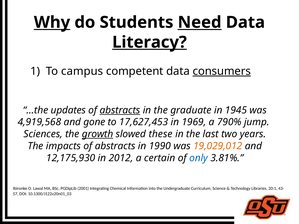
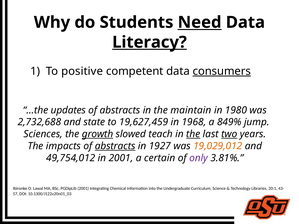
Why underline: present -> none (52, 22)
campus: campus -> positive (82, 71)
abstracts underline: present -> none (120, 110)
graduate: graduate -> maintain (191, 110)
1945: 1945 -> 1980 (236, 110)
4,919,568: 4,919,568 -> 2,732,688 (39, 122)
gone: gone -> state (94, 122)
17,627,453: 17,627,453 -> 19,627,459 (144, 122)
1969: 1969 -> 1968 (194, 122)
790%: 790% -> 849% (229, 122)
these: these -> teach (161, 134)
the underline: none -> present (193, 134)
two underline: none -> present (229, 134)
abstracts underline: none -> present (115, 146)
1990: 1990 -> 1927 (160, 146)
12,175,930: 12,175,930 -> 49,754,012 (71, 158)
in 2012: 2012 -> 2001 (121, 158)
only colour: blue -> purple (199, 158)
